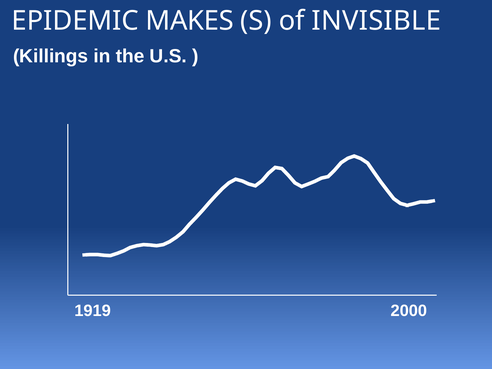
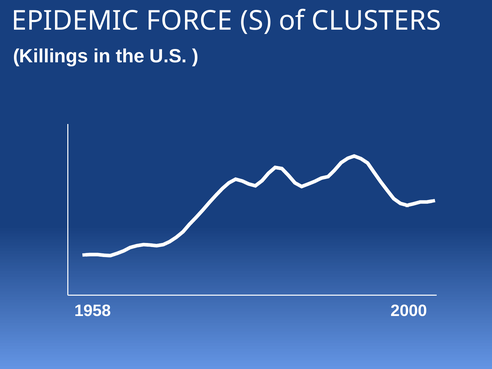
MAKES: MAKES -> FORCE (189, 21)
INVISIBLE: INVISIBLE -> CLUSTERS (376, 21)
1919: 1919 -> 1958 (93, 311)
